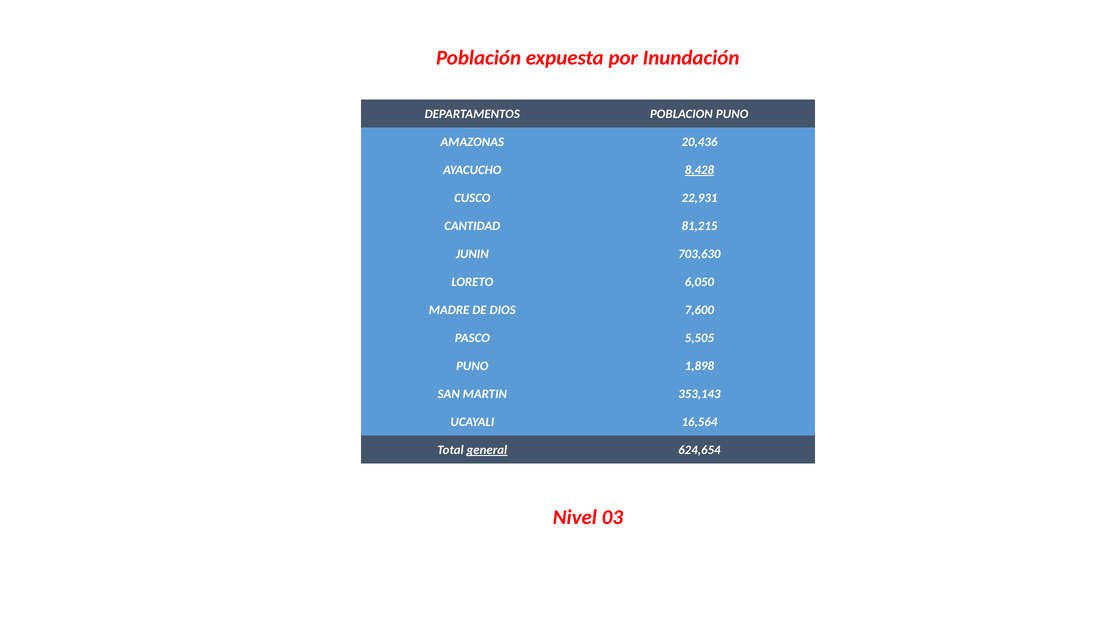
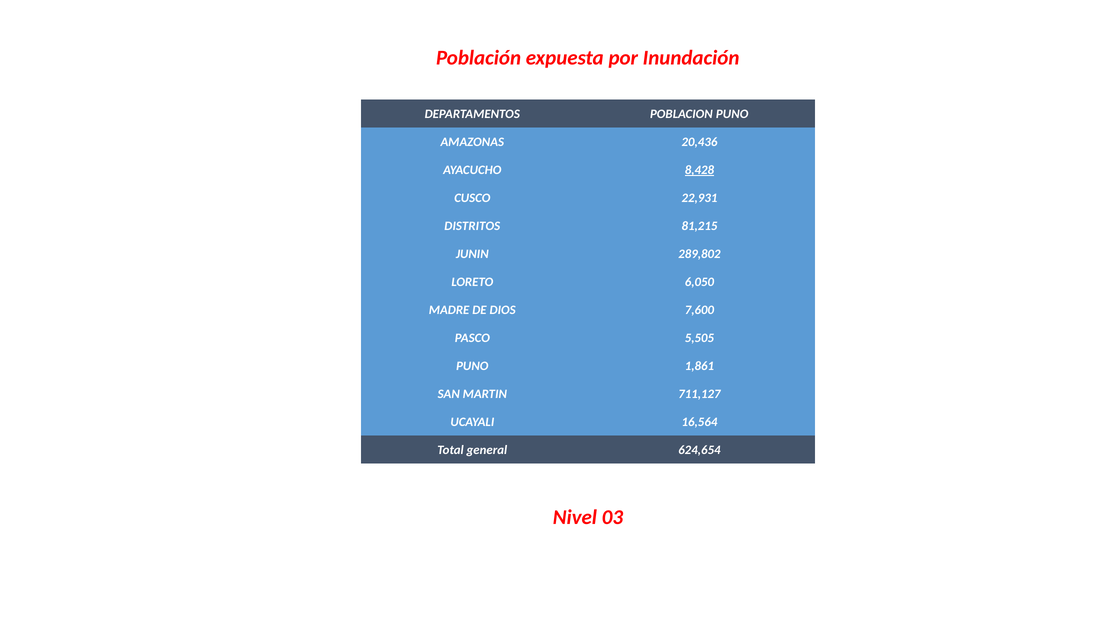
CANTIDAD: CANTIDAD -> DISTRITOS (472, 226)
703,630: 703,630 -> 289,802 (699, 254)
1,898: 1,898 -> 1,861 (699, 366)
353,143: 353,143 -> 711,127 (699, 394)
general underline: present -> none (487, 450)
